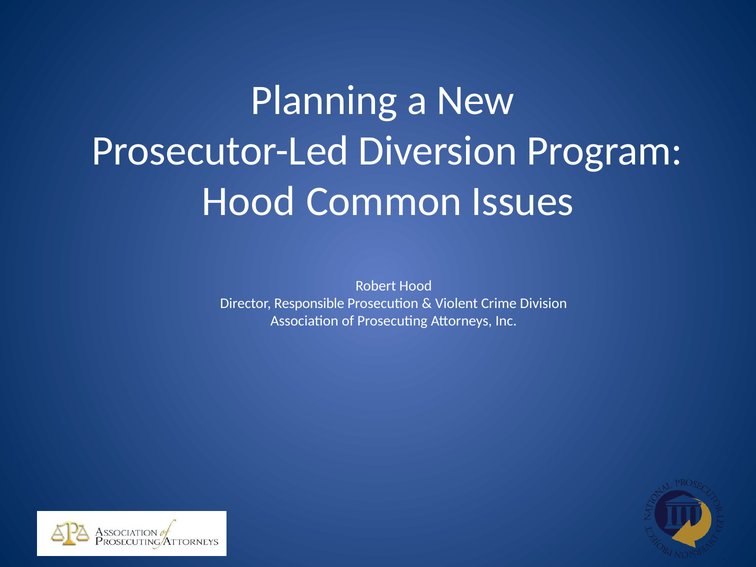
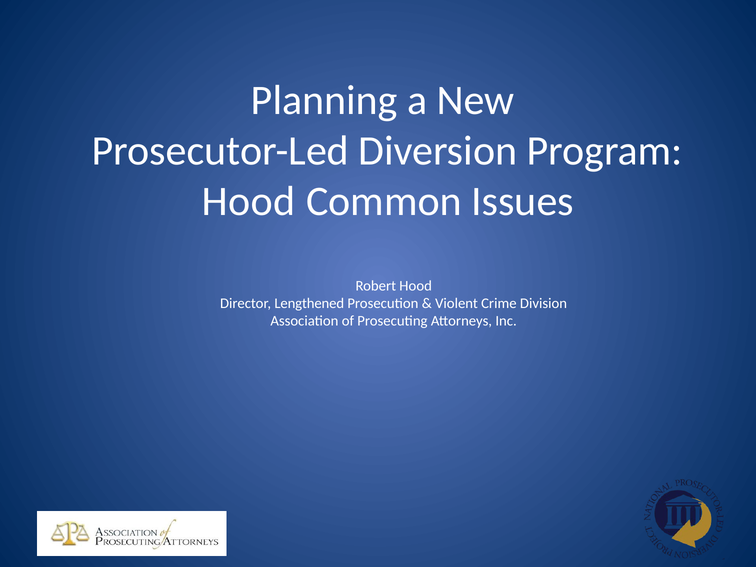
Responsible: Responsible -> Lengthened (309, 303)
